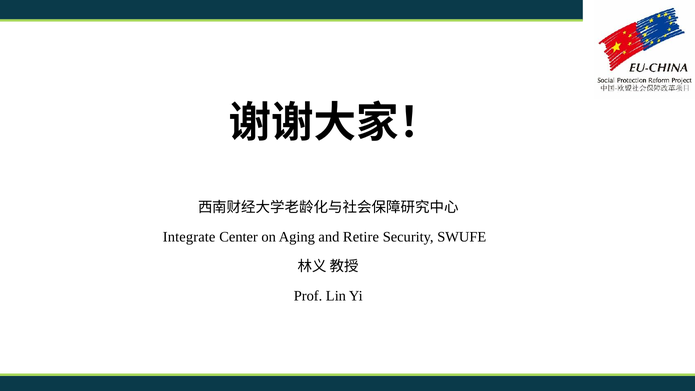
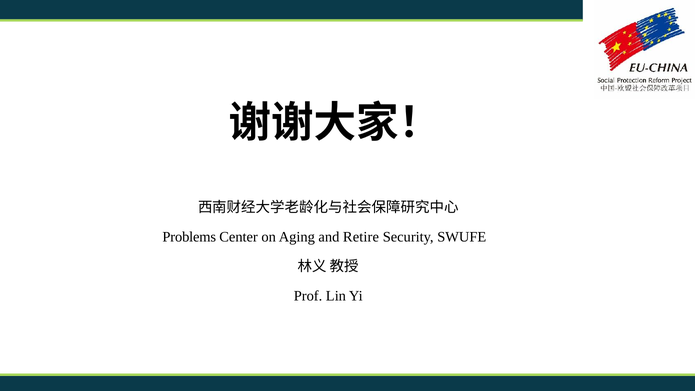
Integrate: Integrate -> Problems (189, 237)
